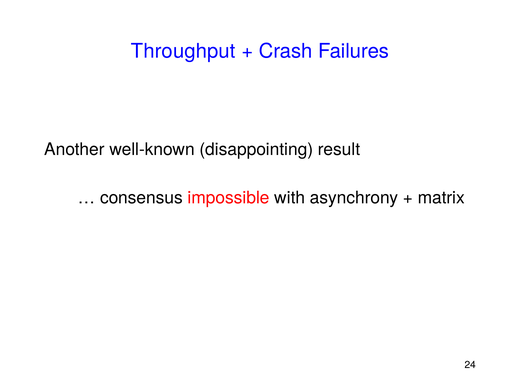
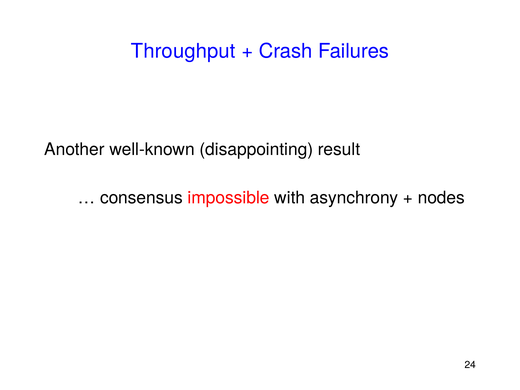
matrix: matrix -> nodes (441, 198)
